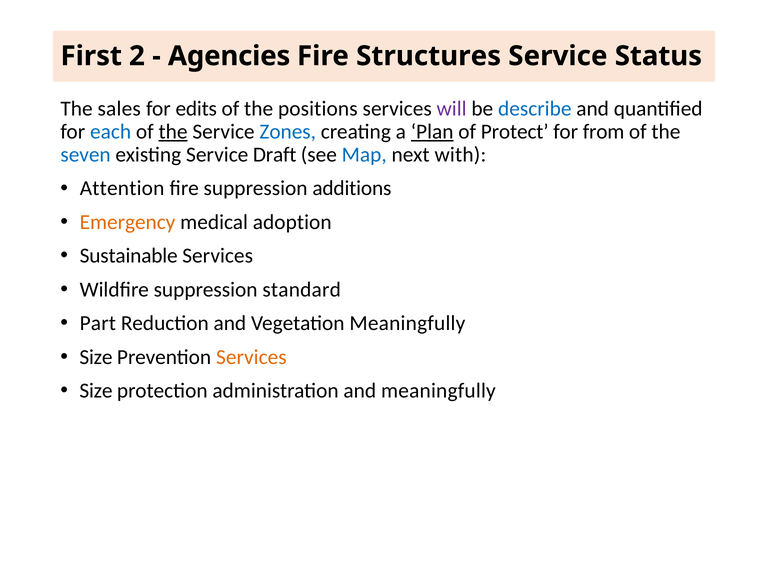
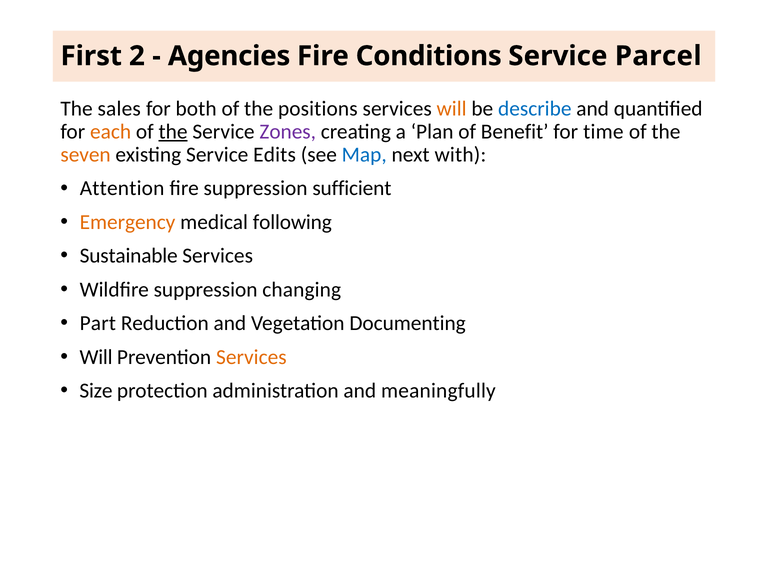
Structures: Structures -> Conditions (429, 56)
Status: Status -> Parcel (658, 56)
edits: edits -> both (196, 109)
will colour: purple -> orange (452, 109)
each colour: blue -> orange (111, 132)
Zones colour: blue -> purple (288, 132)
Plan underline: present -> none (432, 132)
Protect: Protect -> Benefit (515, 132)
from: from -> time (603, 132)
seven colour: blue -> orange (86, 155)
Draft: Draft -> Edits (275, 155)
additions: additions -> sufficient (352, 188)
adoption: adoption -> following (292, 222)
standard: standard -> changing (302, 290)
Vegetation Meaningfully: Meaningfully -> Documenting (408, 323)
Size: Size -> Will (96, 357)
